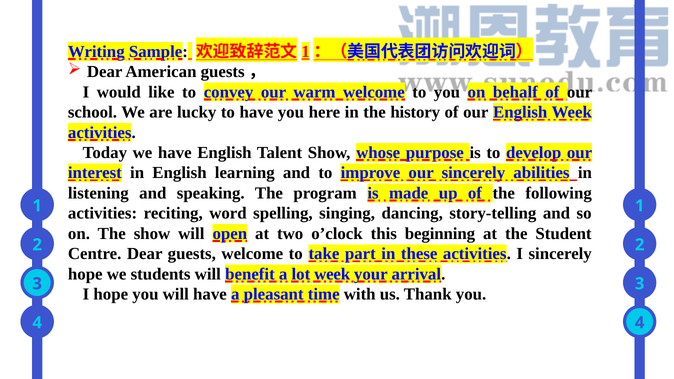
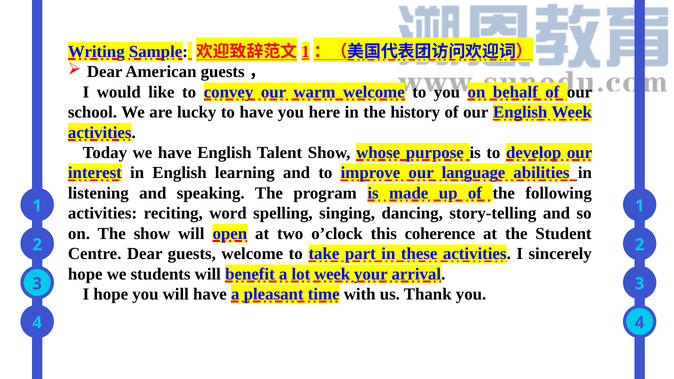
our sincerely: sincerely -> language (473, 173)
beginning: beginning -> coherence (440, 234)
